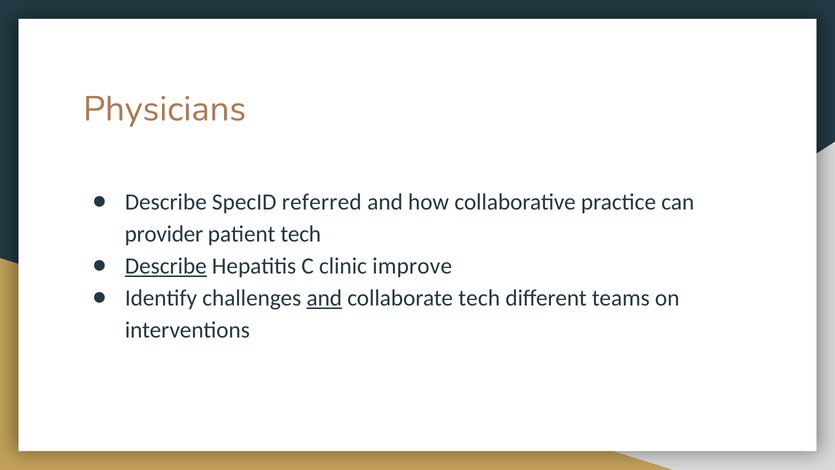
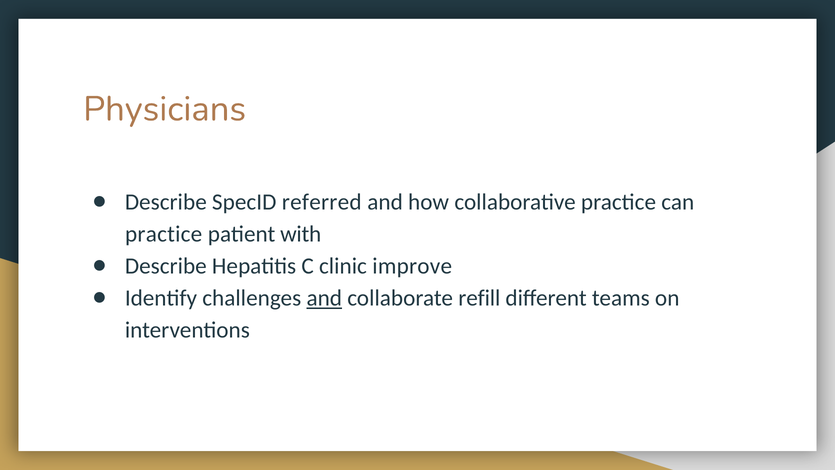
provider: provider -> practice (164, 234)
patient tech: tech -> with (301, 234)
Describe underline: present -> none (166, 266)
collaborate tech: tech -> refill (479, 298)
